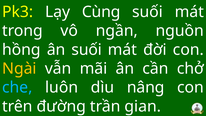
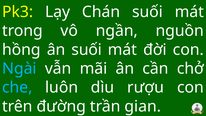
Cùng: Cùng -> Chán (101, 12)
Ngài colour: yellow -> light blue (19, 68)
nâng: nâng -> rượu (146, 87)
